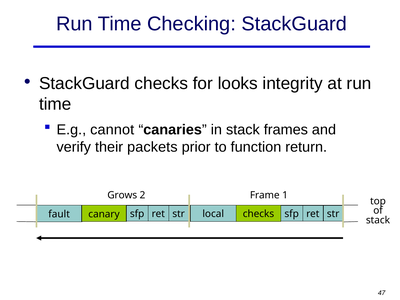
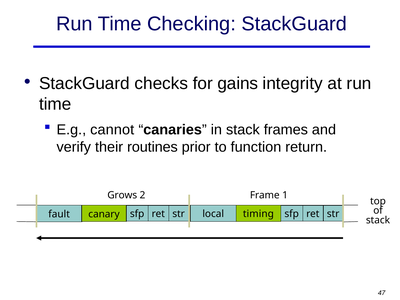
looks: looks -> gains (238, 84)
packets: packets -> routines (152, 147)
checks: checks -> timing (258, 214)
